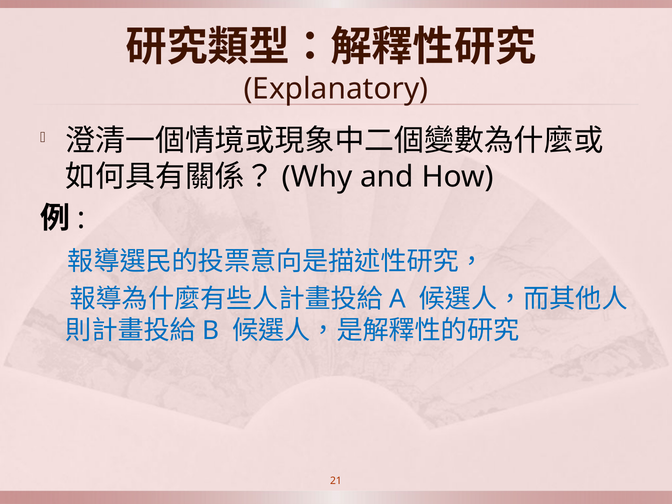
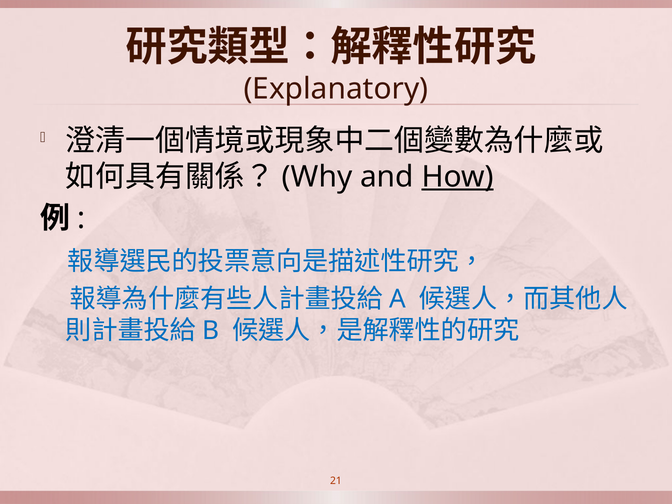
How underline: none -> present (458, 177)
